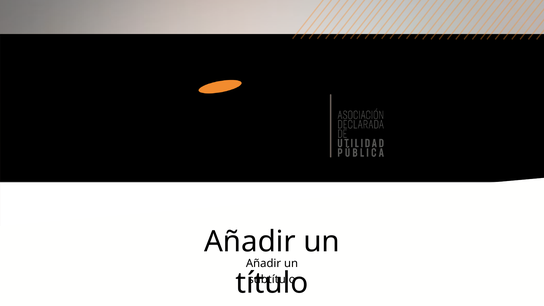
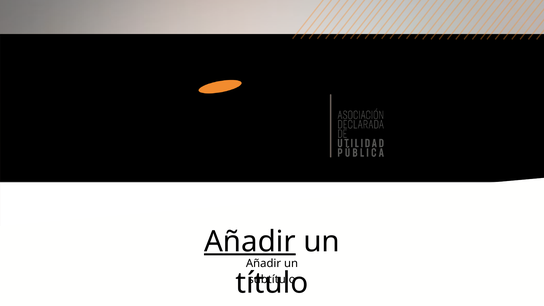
Añadir underline: none -> present (250, 242)
